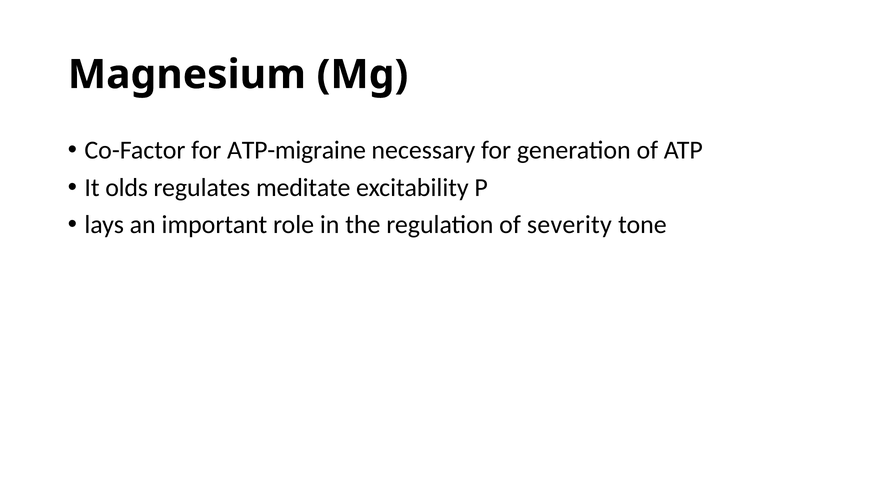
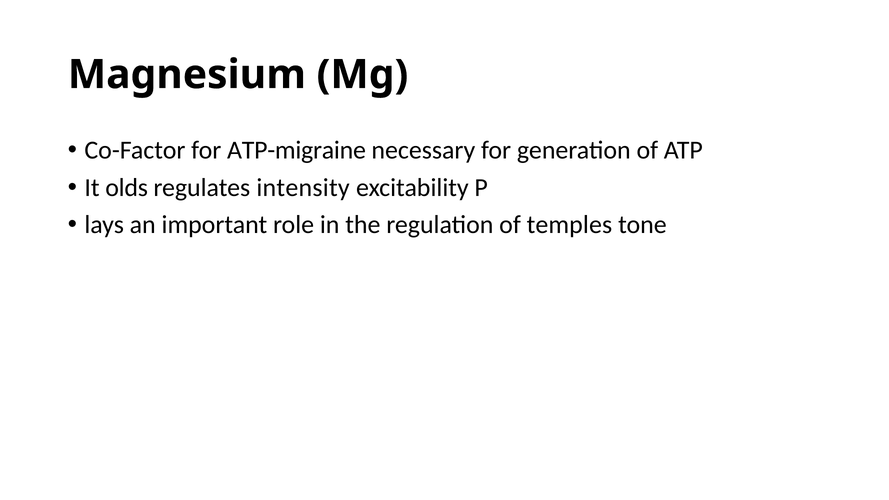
meditate: meditate -> intensity (303, 188)
severity: severity -> temples (569, 225)
